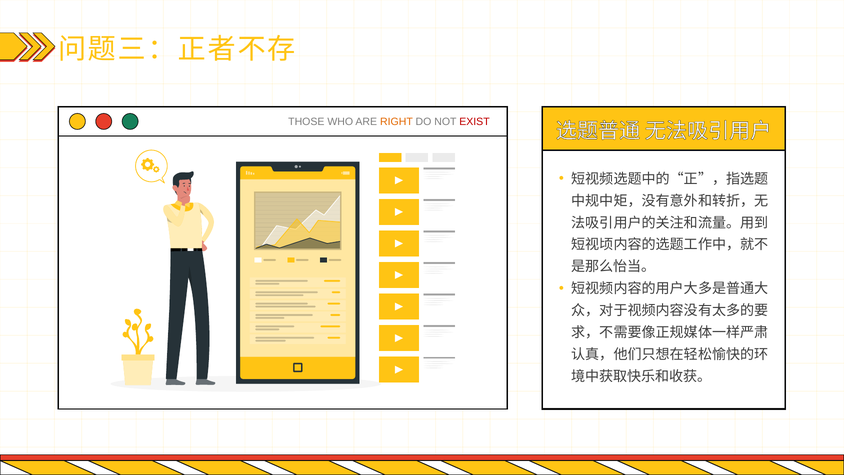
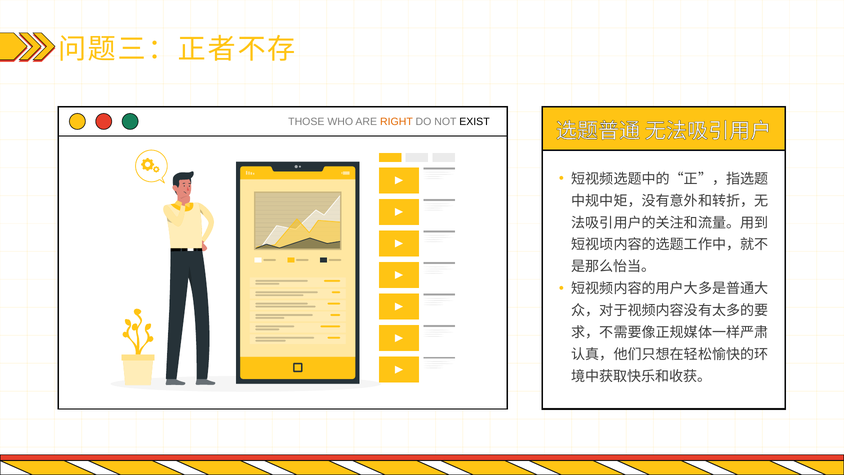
EXIST colour: red -> black (474, 122)
